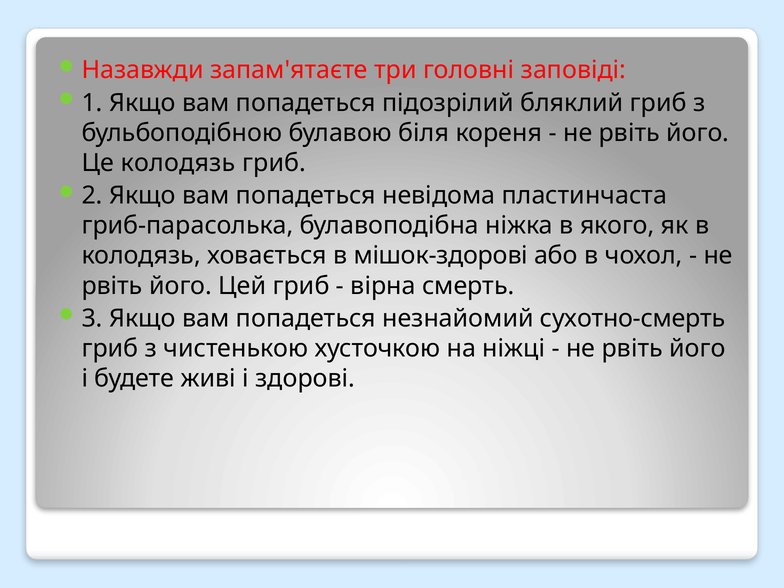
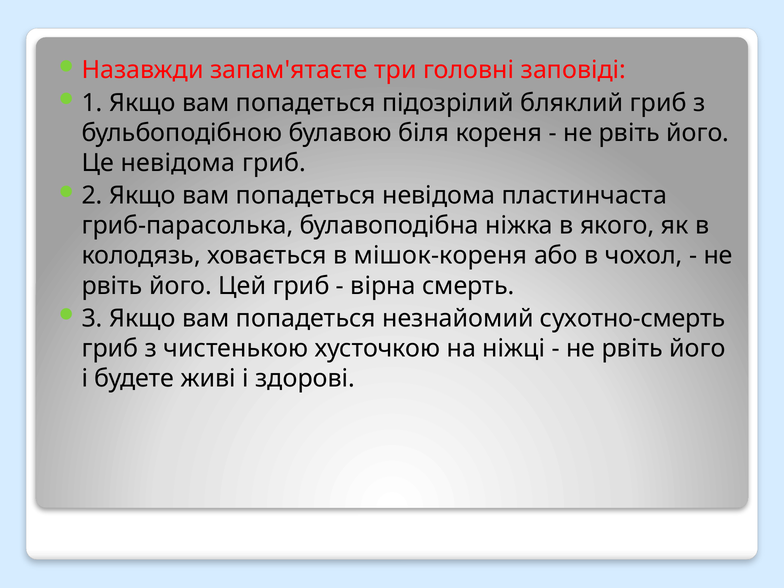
Це колодязь: колодязь -> невідома (178, 163)
мішок-здорові: мішок-здорові -> мішок-кореня (441, 256)
